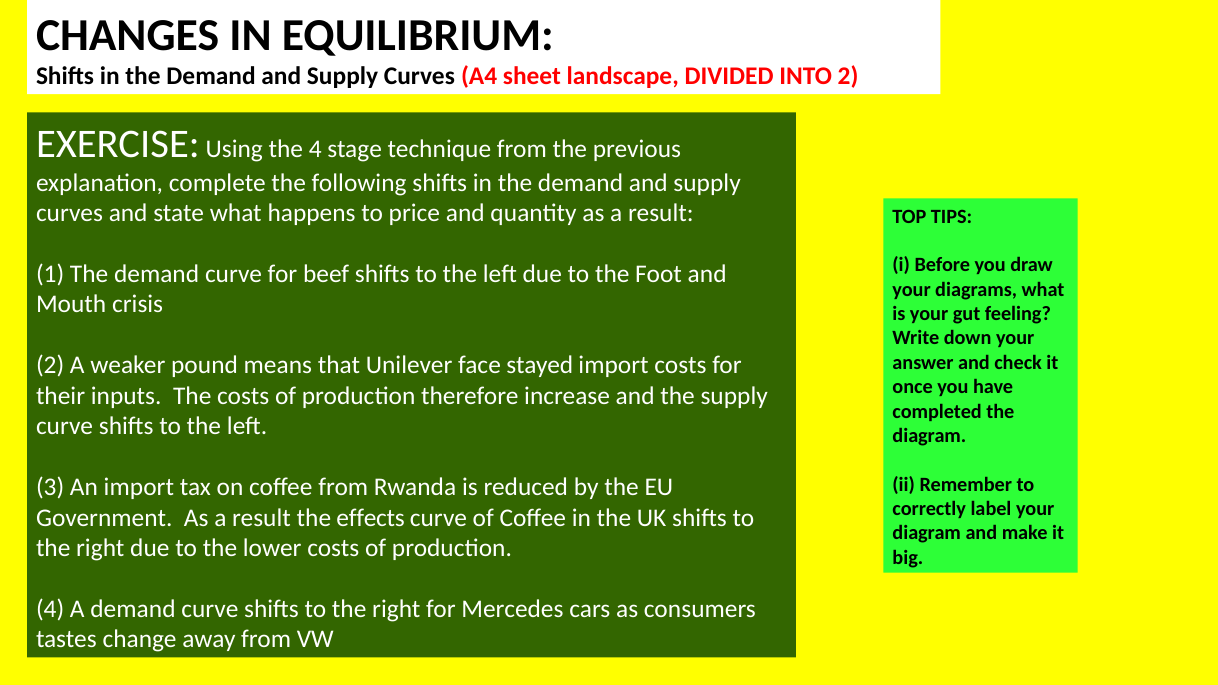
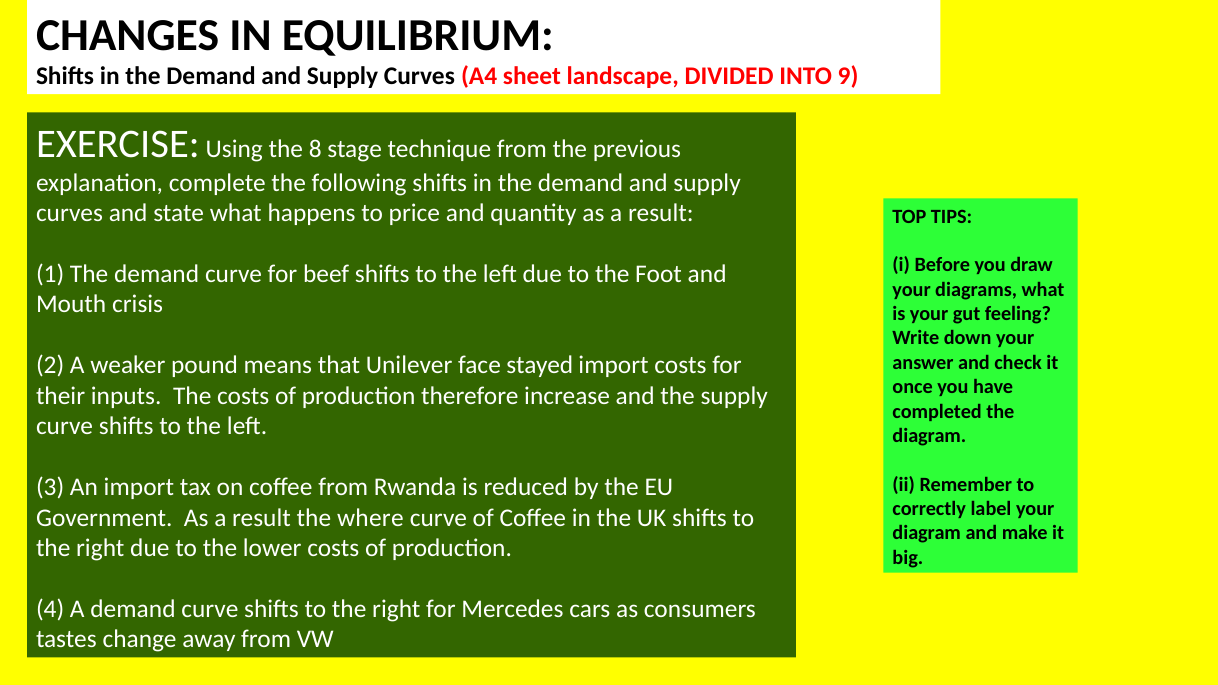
INTO 2: 2 -> 9 (848, 76)
the 4: 4 -> 8 (315, 149)
effects: effects -> where (370, 518)
